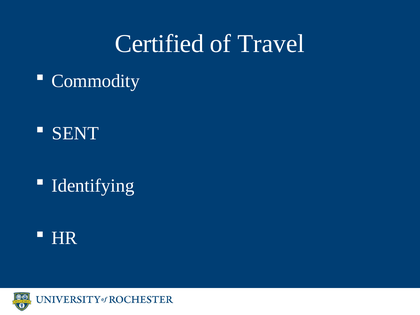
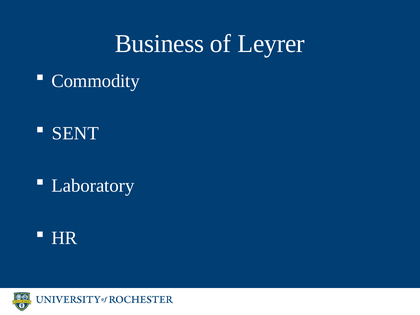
Certified: Certified -> Business (159, 44)
Travel: Travel -> Leyrer (271, 44)
Identifying: Identifying -> Laboratory (93, 186)
